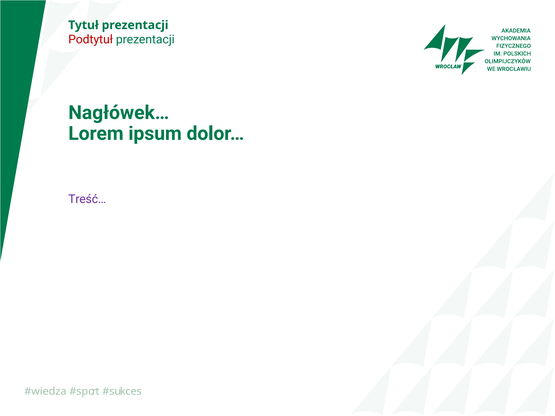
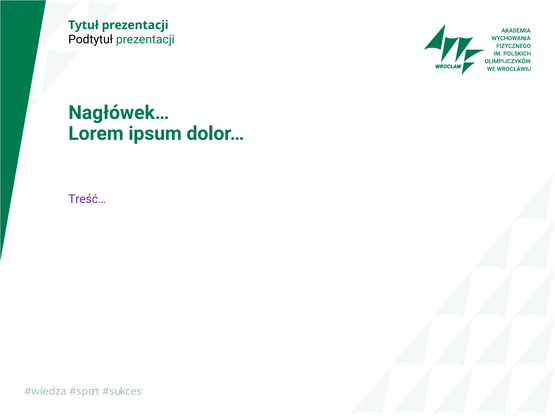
Podtytuł colour: red -> black (91, 40)
